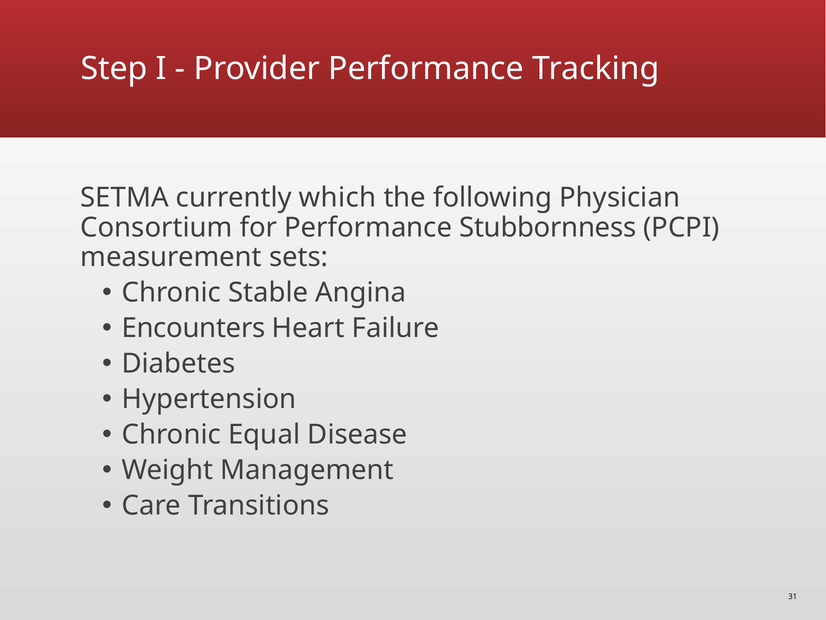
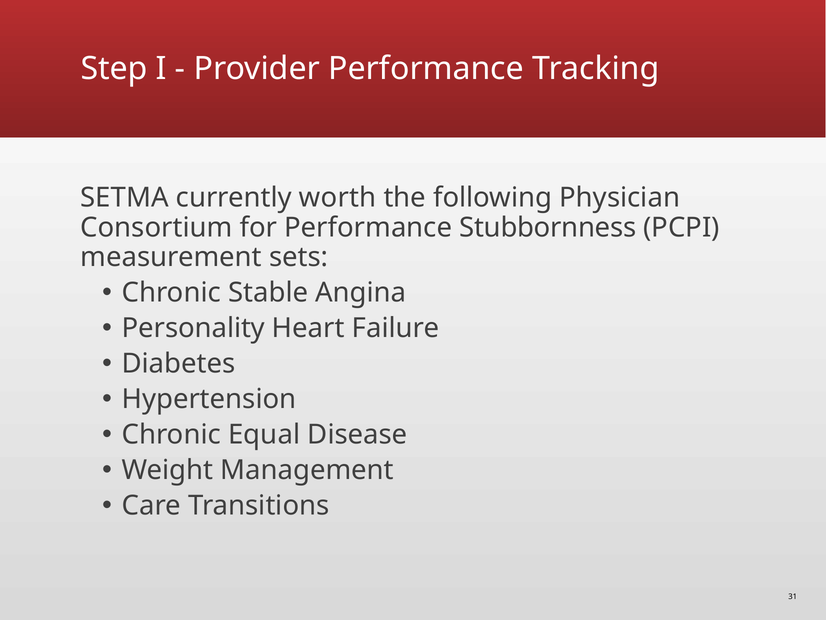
which: which -> worth (338, 198)
Encounters: Encounters -> Personality (193, 328)
